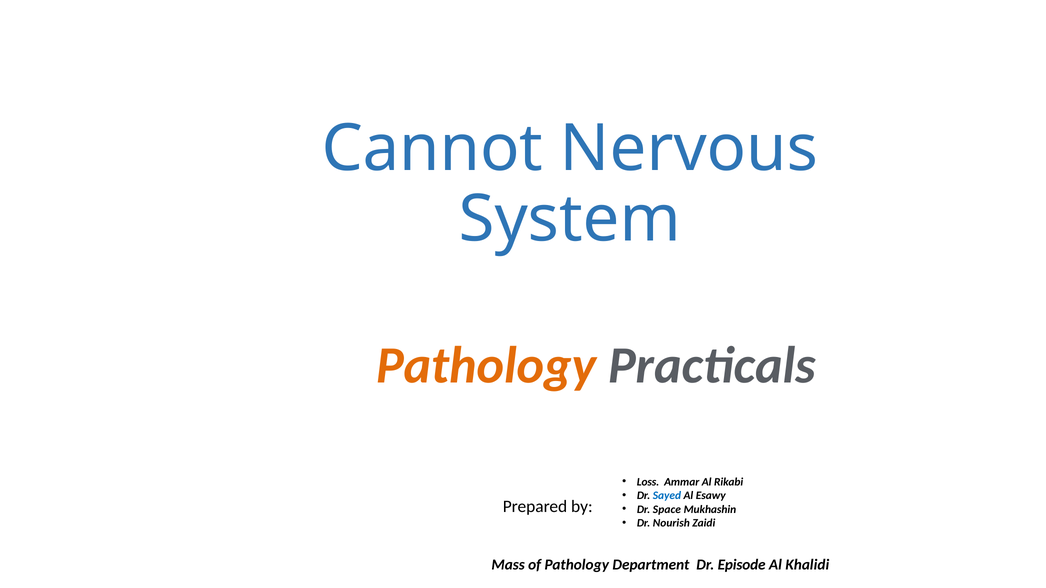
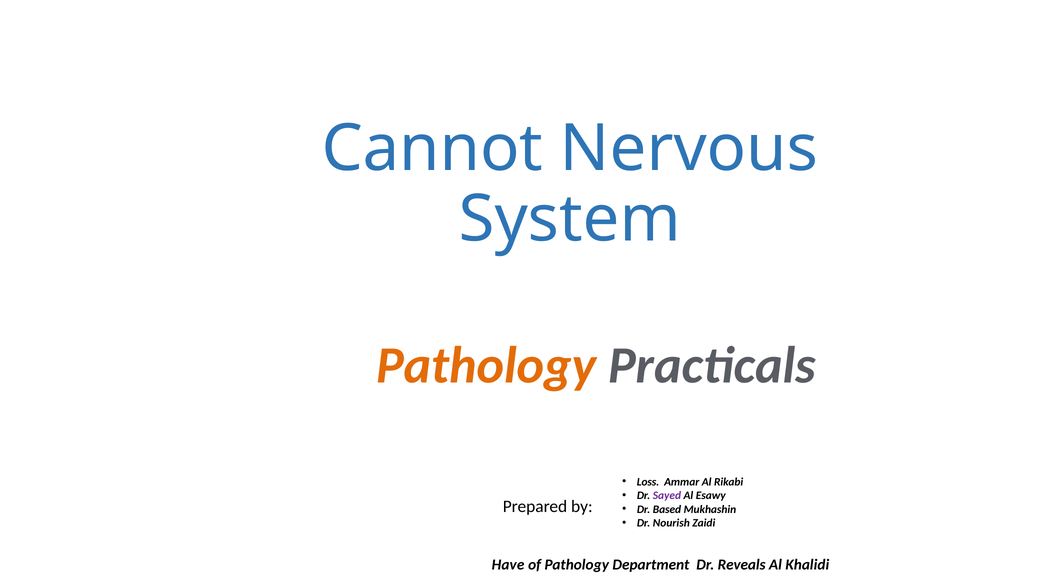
Sayed colour: blue -> purple (667, 496)
Space: Space -> Based (667, 510)
Mass: Mass -> Have (508, 565)
Episode: Episode -> Reveals (742, 565)
